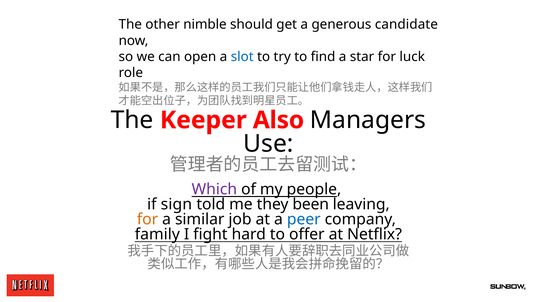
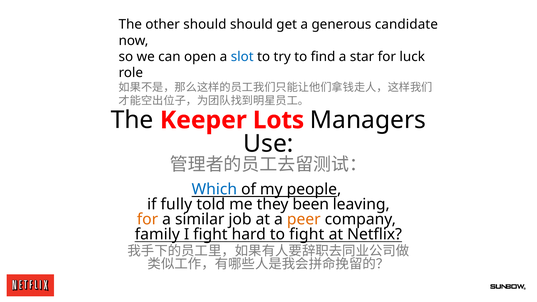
other nimble: nimble -> should (205, 25)
Also: Also -> Lots (278, 120)
Which colour: purple -> blue (214, 189)
sign: sign -> fully (176, 204)
peer colour: blue -> orange (304, 219)
to offer: offer -> fight (307, 235)
